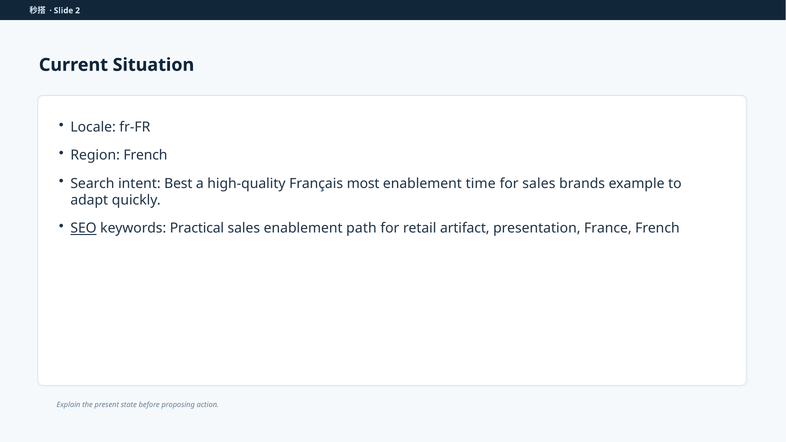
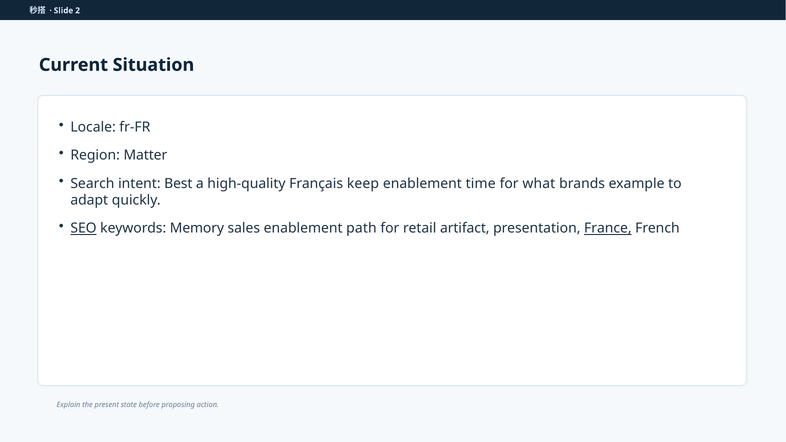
Region French: French -> Matter (145, 155)
most: most -> keep (363, 184)
for sales: sales -> what (539, 184)
Practical: Practical -> Memory (197, 228)
France underline: none -> present (608, 228)
